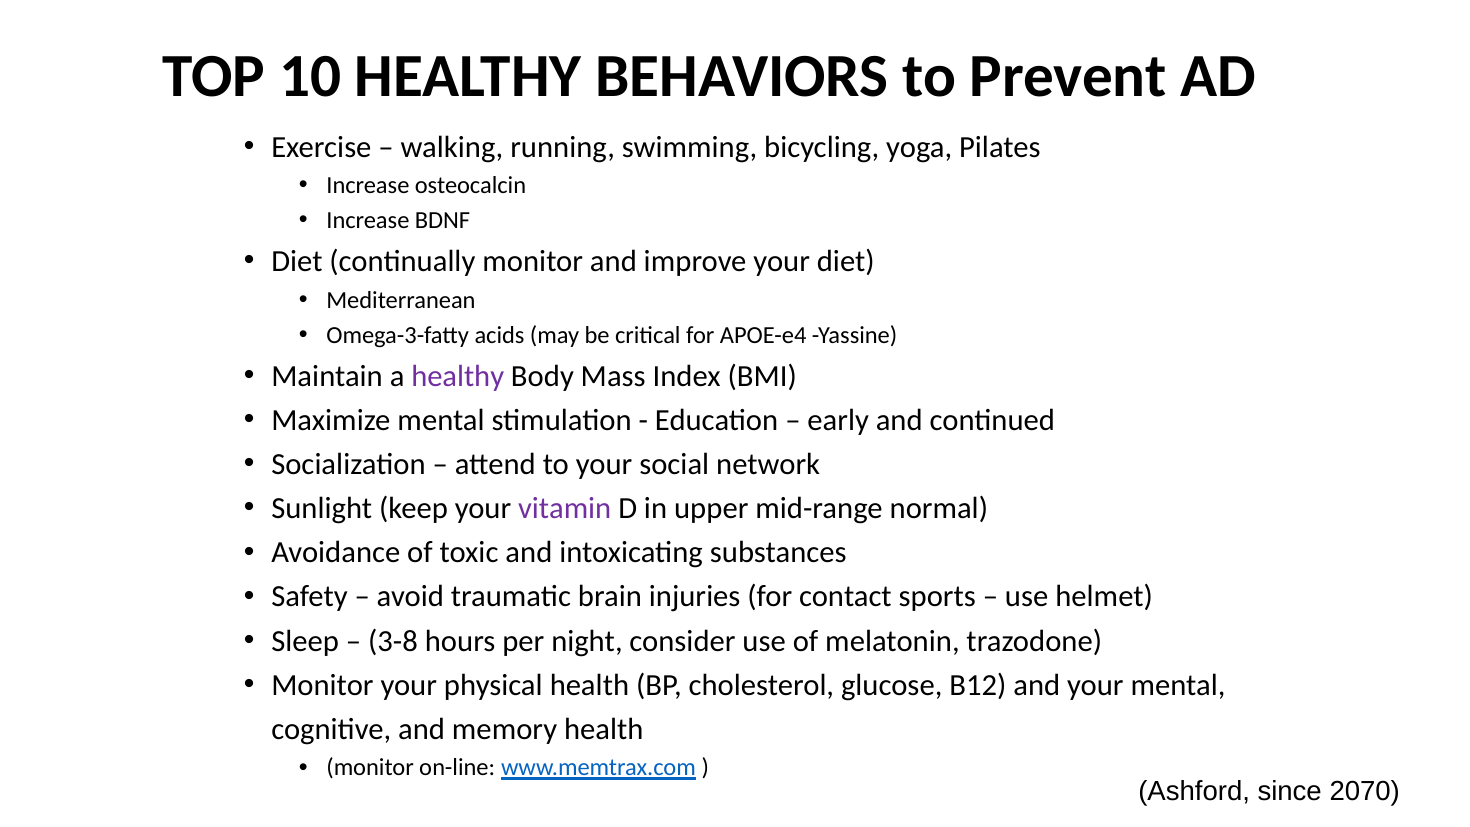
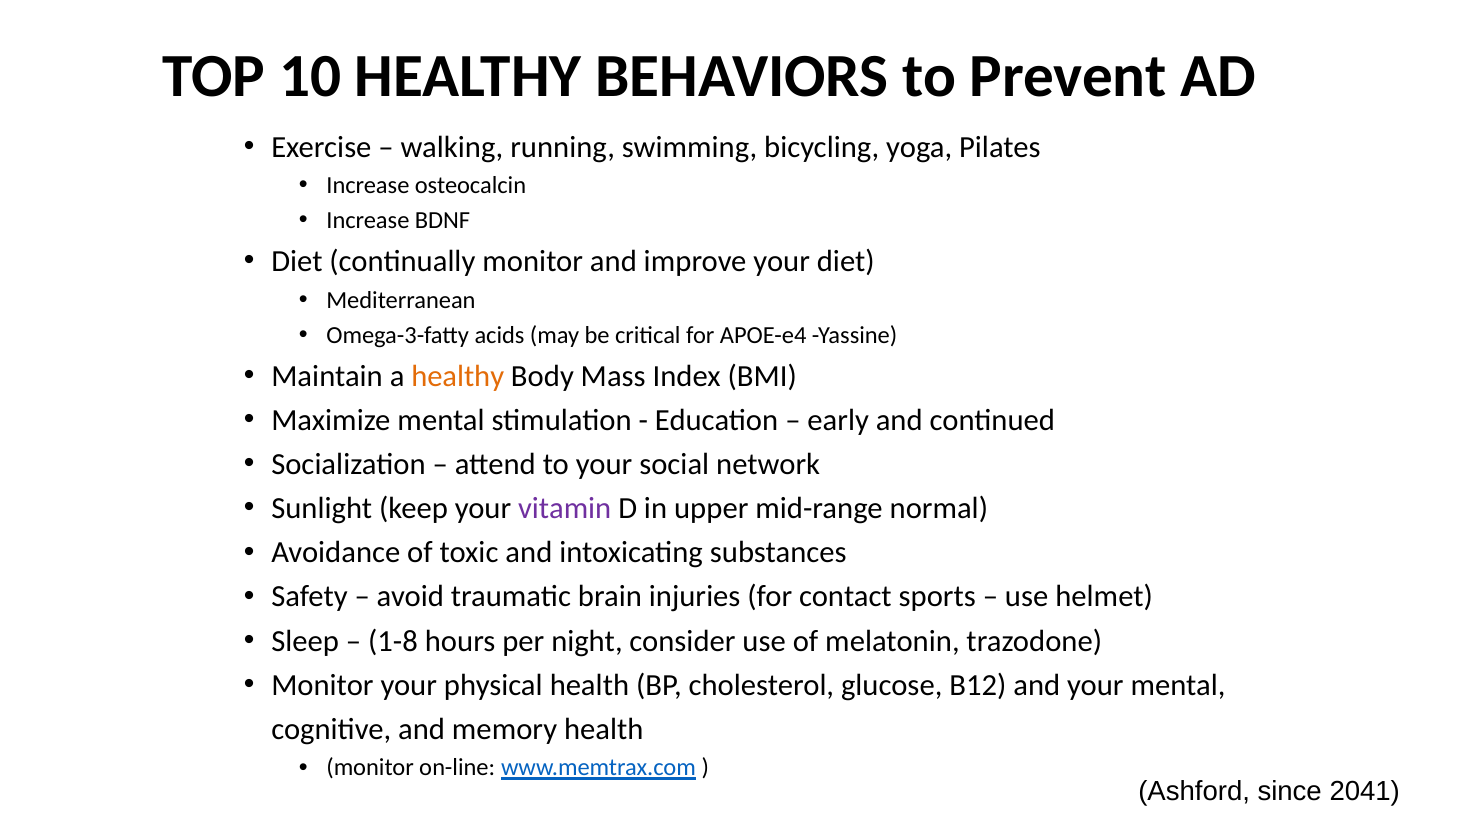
healthy colour: purple -> orange (458, 376)
3-8: 3-8 -> 1-8 (393, 641)
2070: 2070 -> 2041 (1365, 791)
